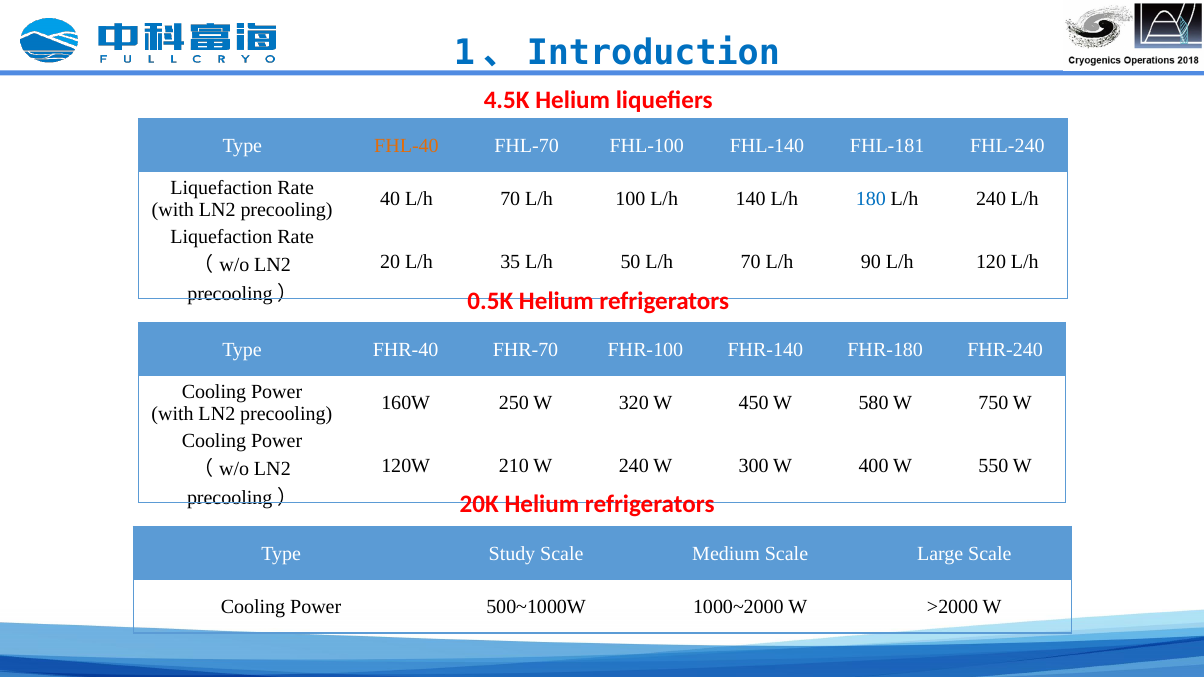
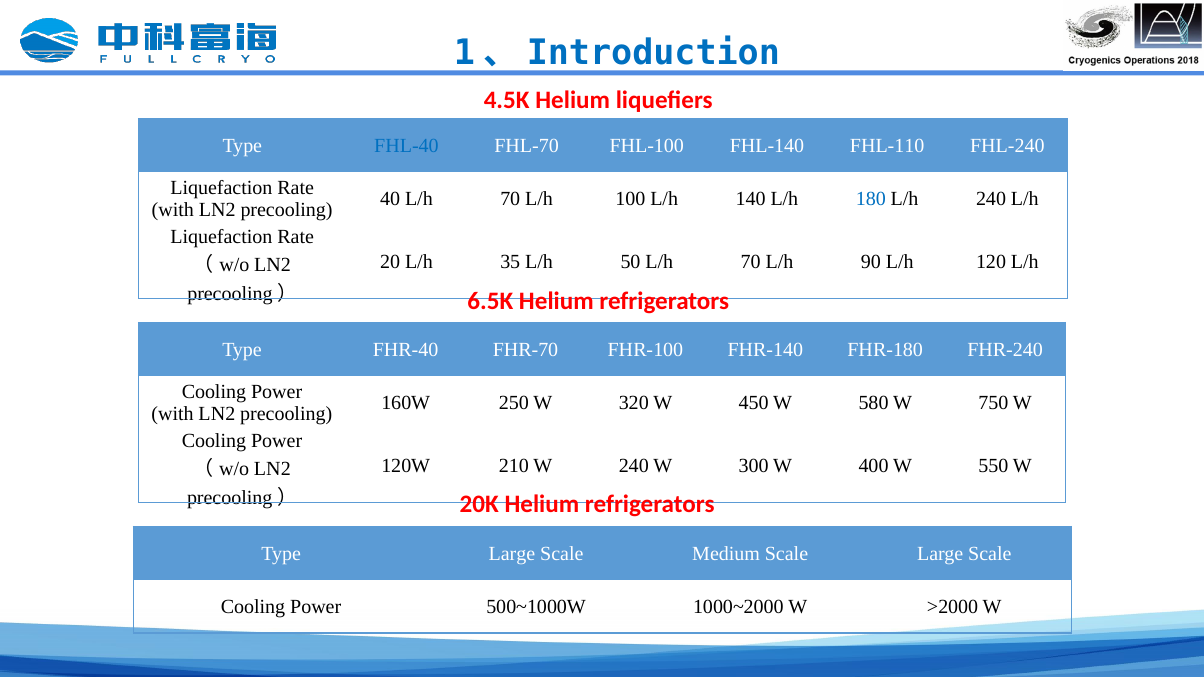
FHL-40 colour: orange -> blue (406, 146)
FHL-181: FHL-181 -> FHL-110 (887, 146)
0.5K: 0.5K -> 6.5K (490, 301)
Type Study: Study -> Large (512, 554)
